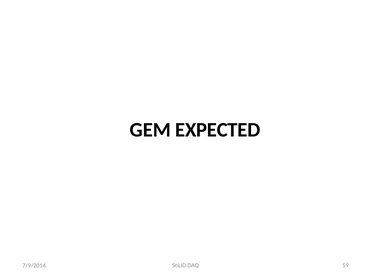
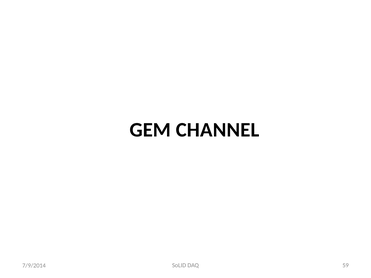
EXPECTED: EXPECTED -> CHANNEL (218, 130)
